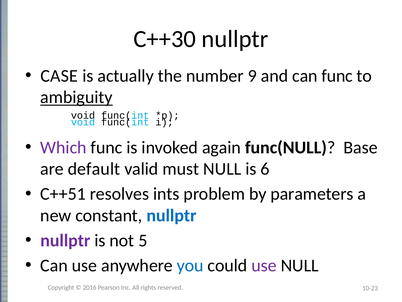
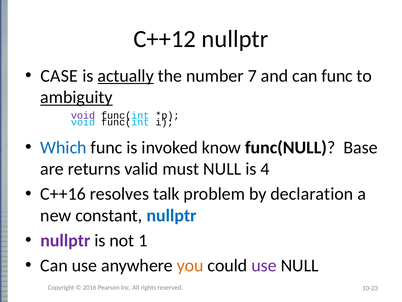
C++30: C++30 -> C++12 (165, 39)
actually underline: none -> present (126, 76)
9: 9 -> 7 (252, 76)
void colour: black -> purple (83, 115)
Which colour: purple -> blue (63, 147)
again: again -> know (221, 147)
default: default -> returns (94, 169)
6: 6 -> 4 (265, 169)
C++51: C++51 -> C++16 (63, 194)
ints: ints -> talk (166, 194)
parameters: parameters -> declaration (312, 194)
5: 5 -> 1 (143, 240)
you colour: blue -> orange (190, 265)
